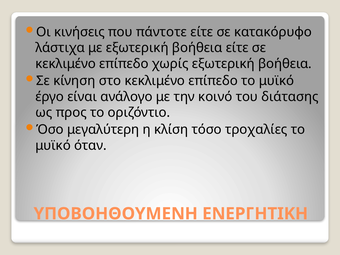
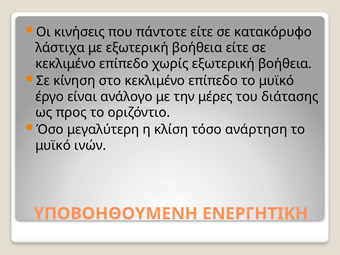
κοινό: κοινό -> μέρες (215, 97)
τροχαλίες: τροχαλίες -> ανάρτηση (256, 130)
όταν: όταν -> ινών (90, 145)
